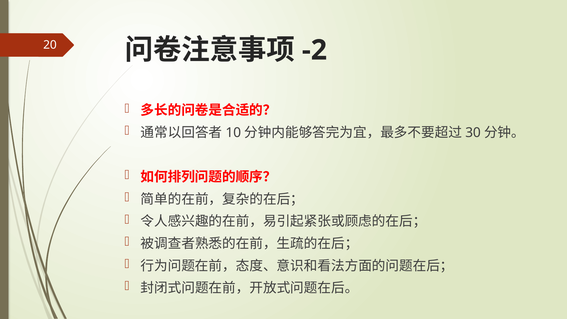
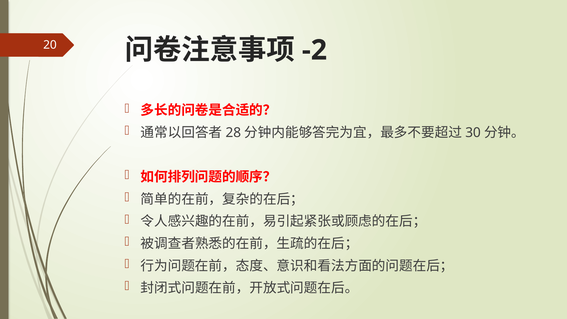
10: 10 -> 28 (233, 133)
